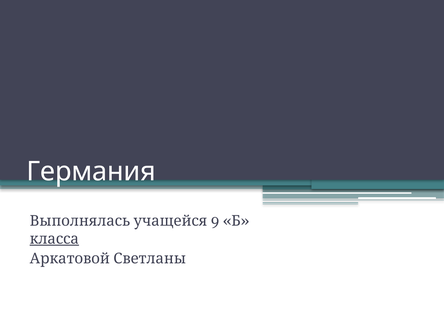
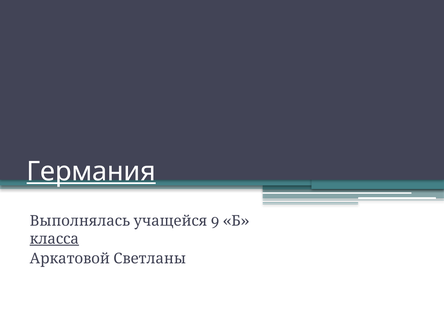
Германия underline: none -> present (91, 171)
